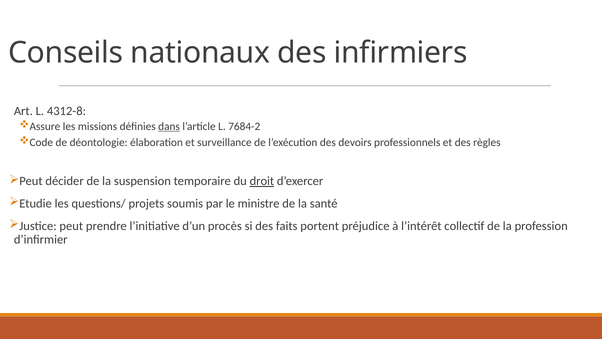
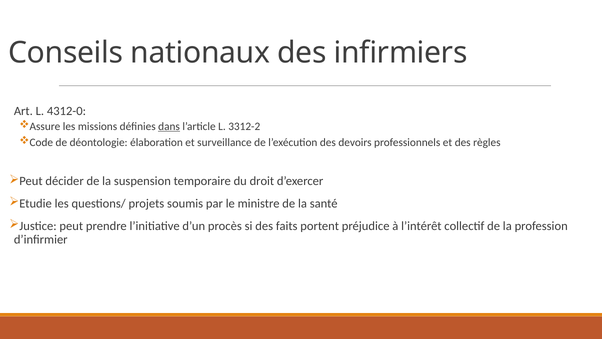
4312-8: 4312-8 -> 4312-0 (67, 111)
7684-2: 7684-2 -> 3312-2 (244, 126)
droit underline: present -> none (262, 181)
